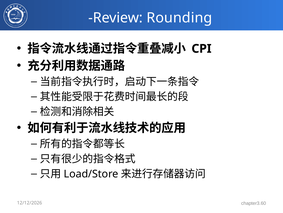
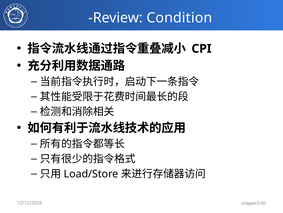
Rounding: Rounding -> Condition (179, 18)
